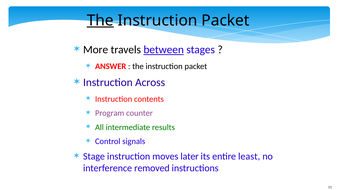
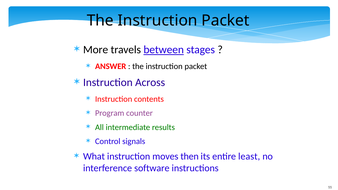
The underline: present -> none (100, 20)
Stage: Stage -> What (94, 157)
later: later -> then (190, 157)
removed: removed -> software (152, 168)
